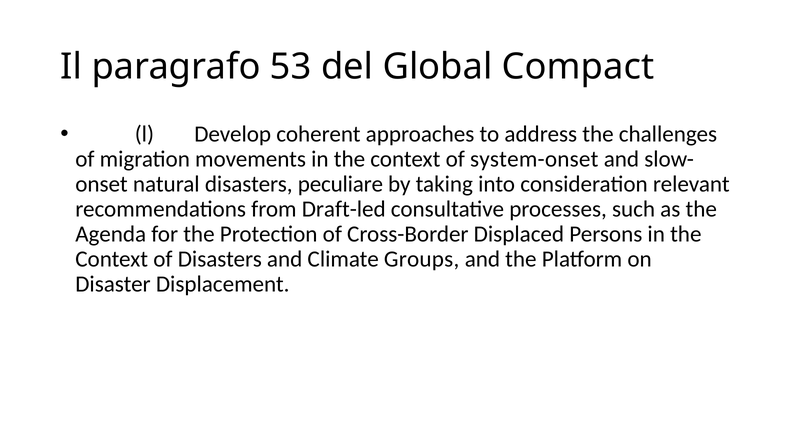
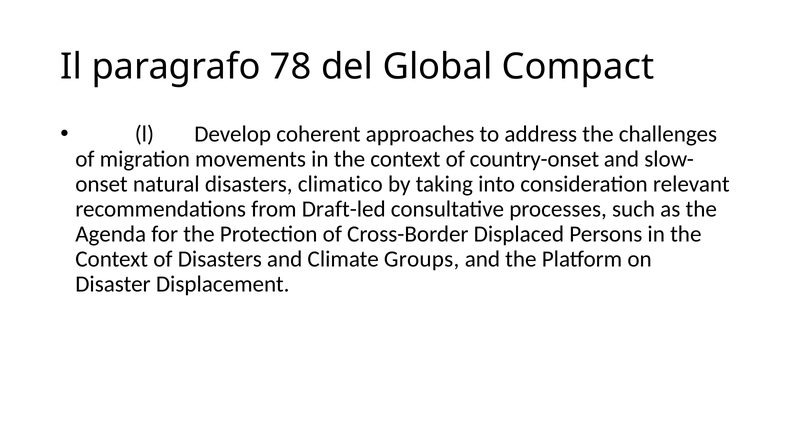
53: 53 -> 78 (291, 67)
system-onset: system-onset -> country-onset (534, 159)
peculiare: peculiare -> climatico (340, 184)
